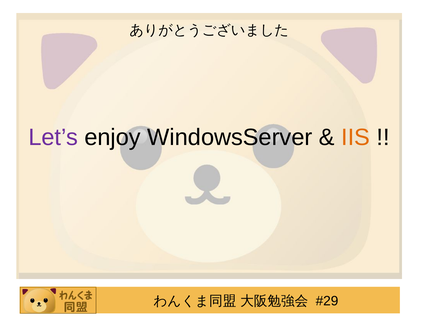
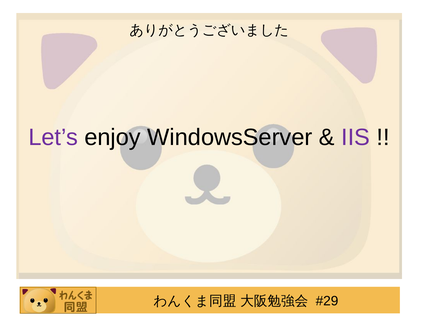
IIS colour: orange -> purple (356, 137)
